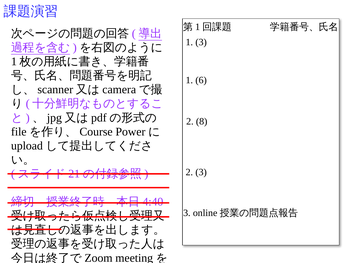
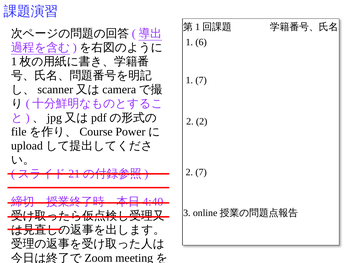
1 3: 3 -> 6 (201, 42)
1 6: 6 -> 7 (201, 80)
8: 8 -> 2 (202, 122)
2 3: 3 -> 7 (201, 172)
